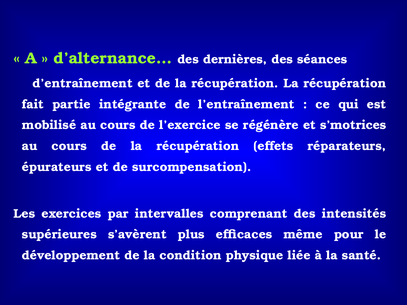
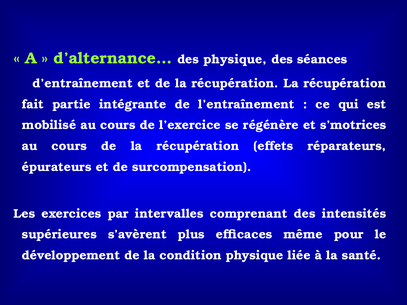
des dernières: dernières -> physique (235, 60)
